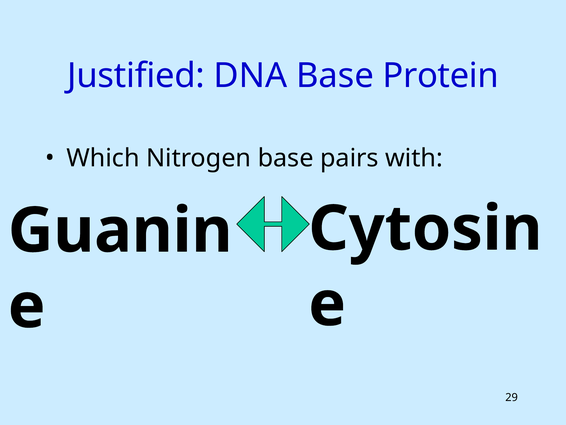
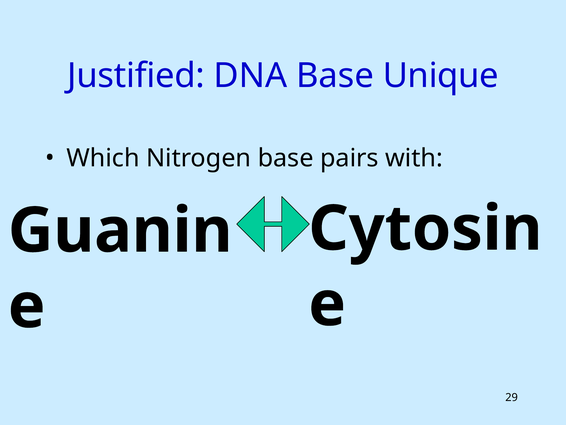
Protein: Protein -> Unique (441, 76)
